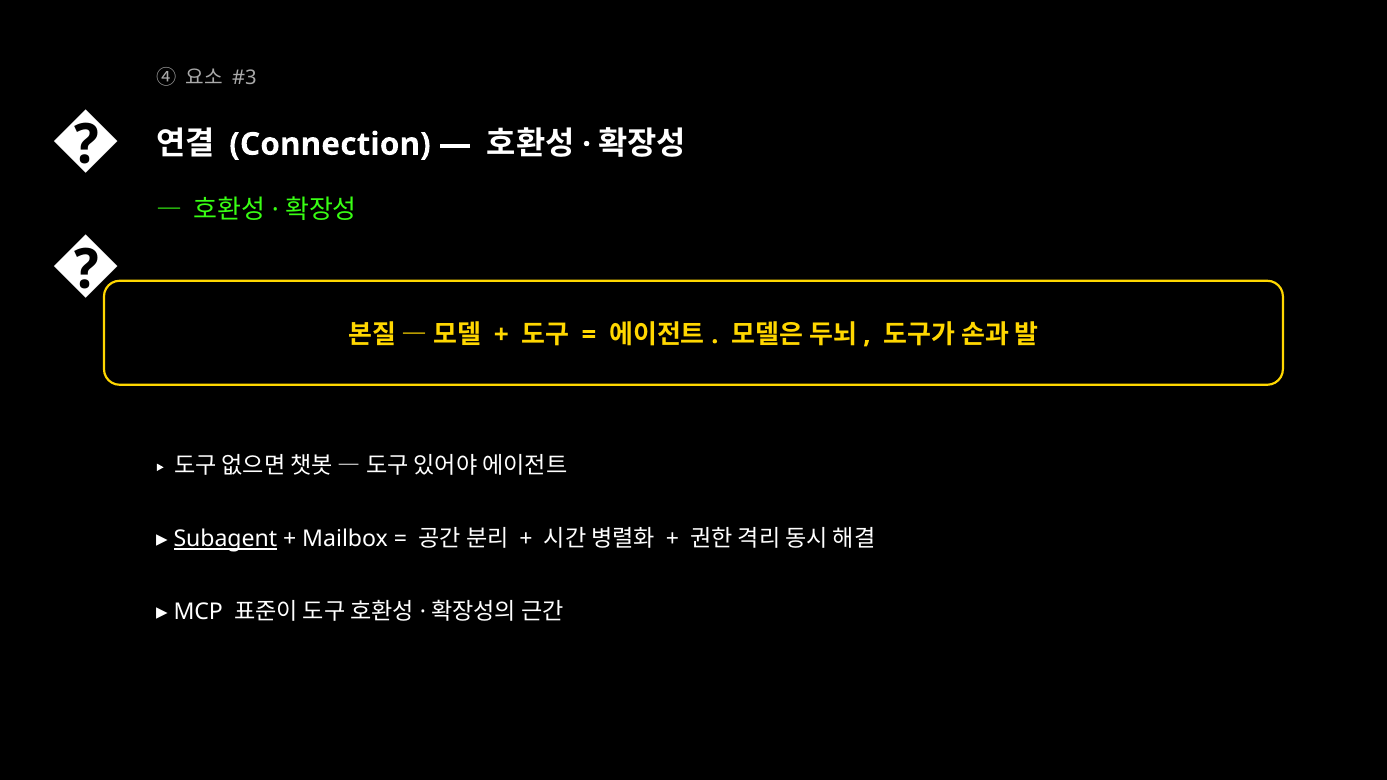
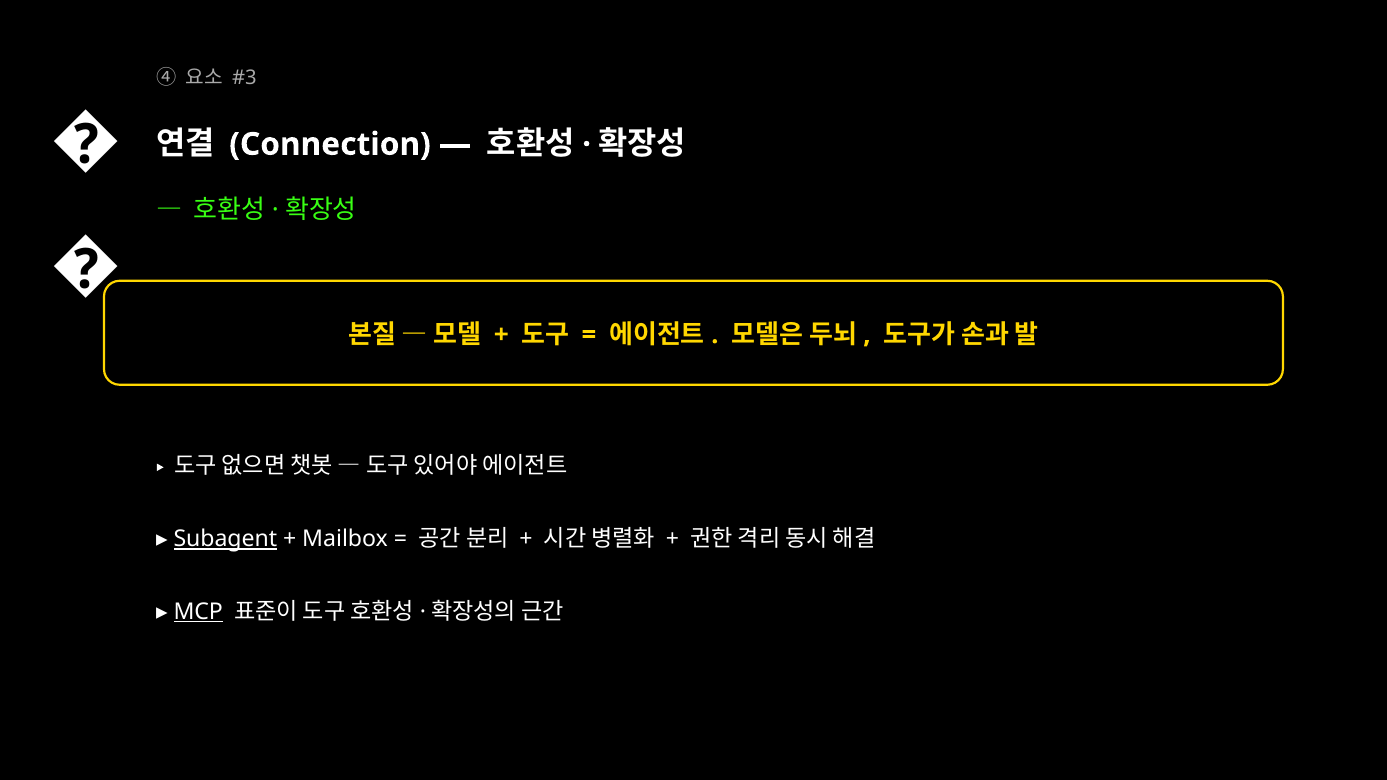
MCP underline: none -> present (198, 612)
